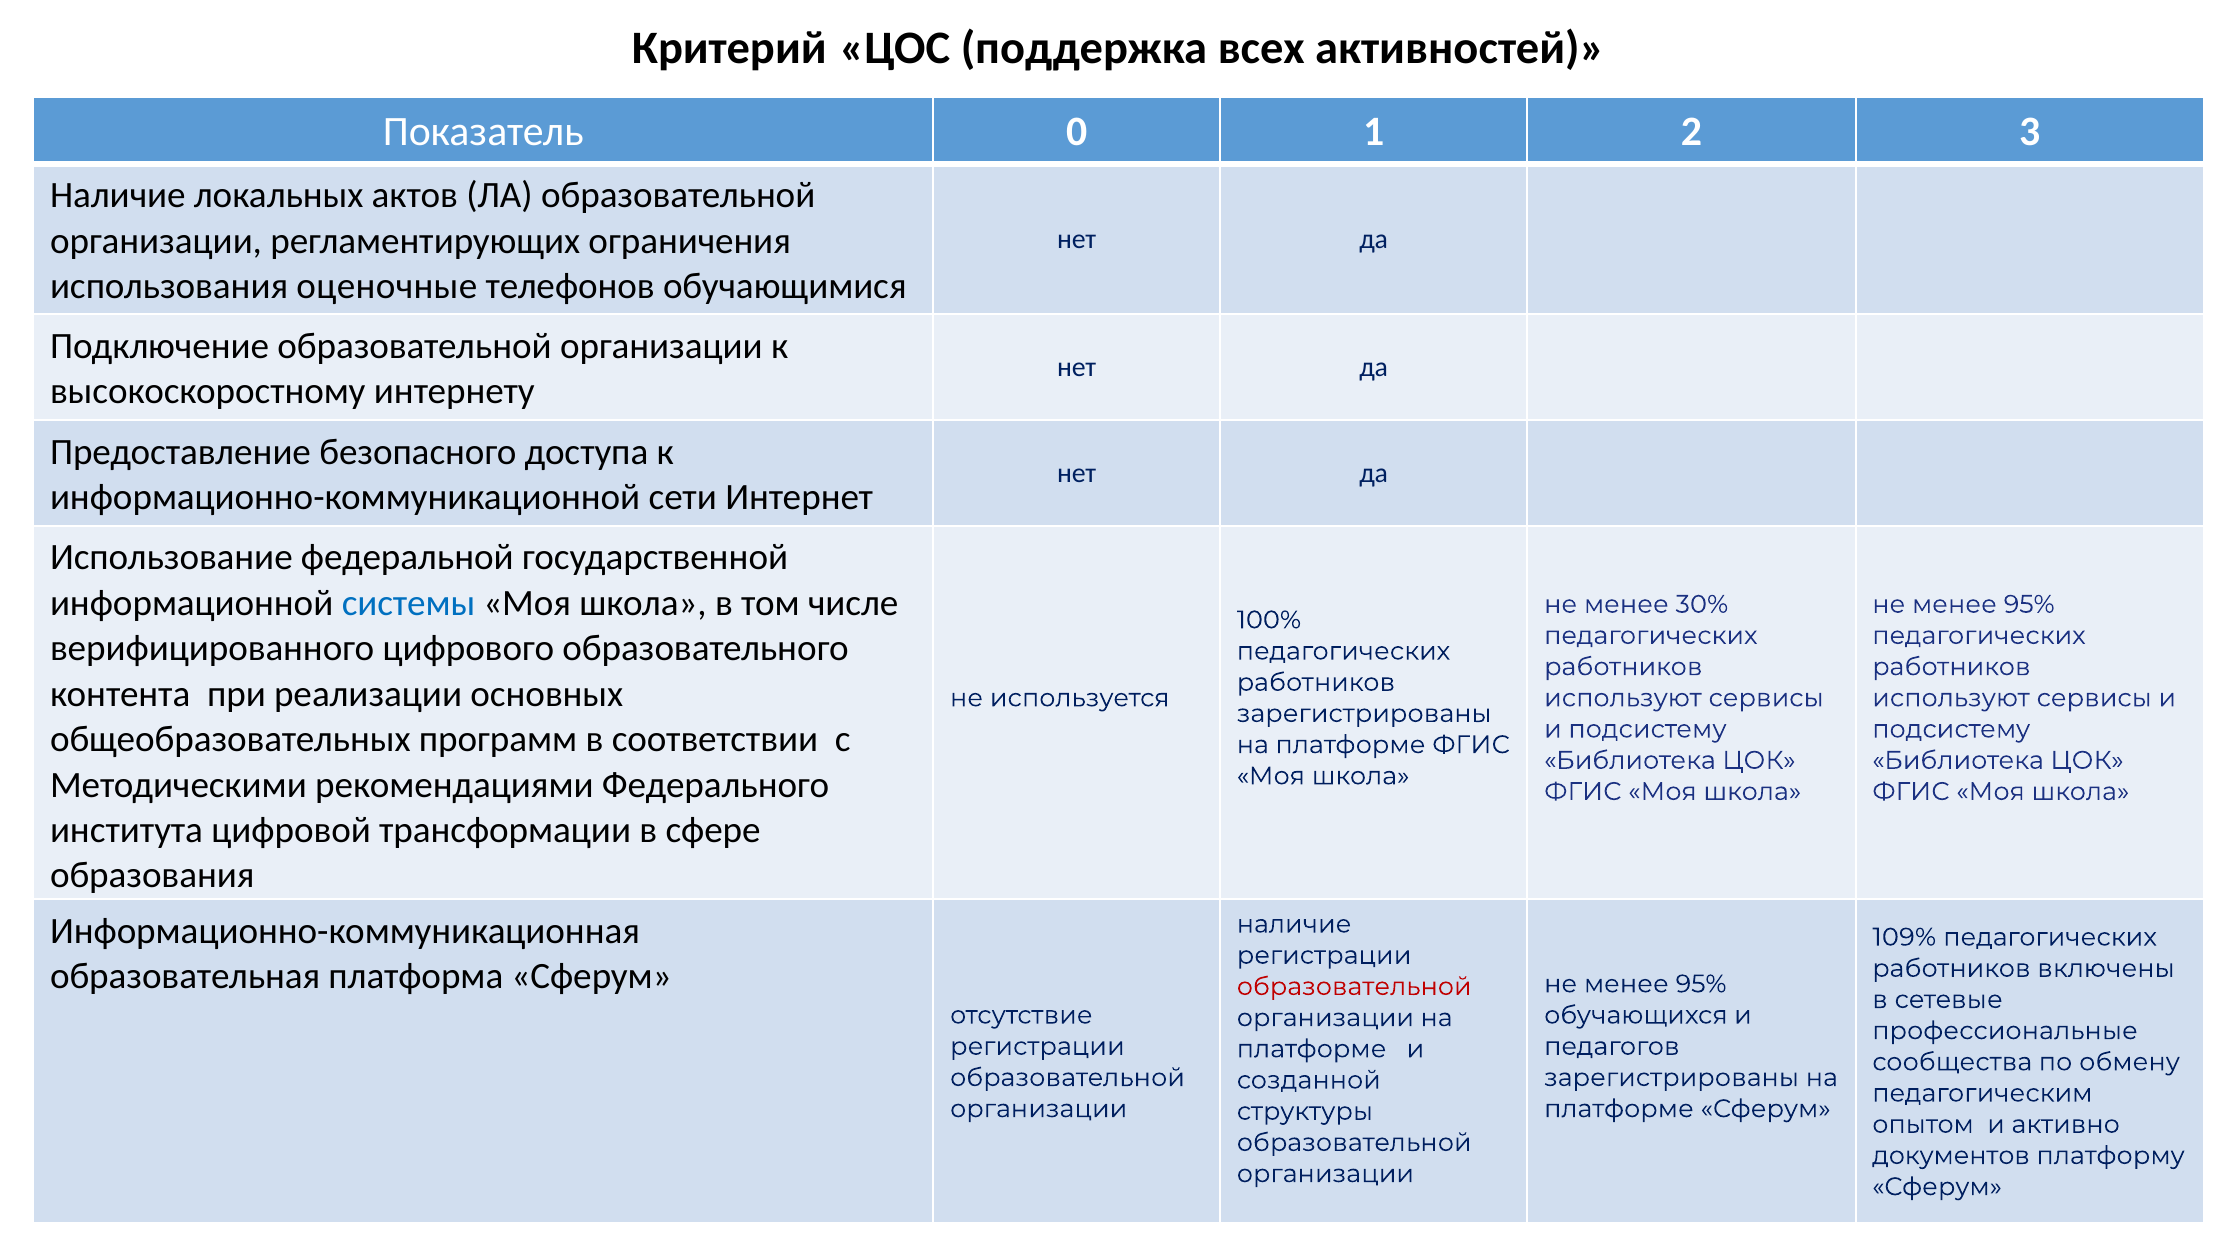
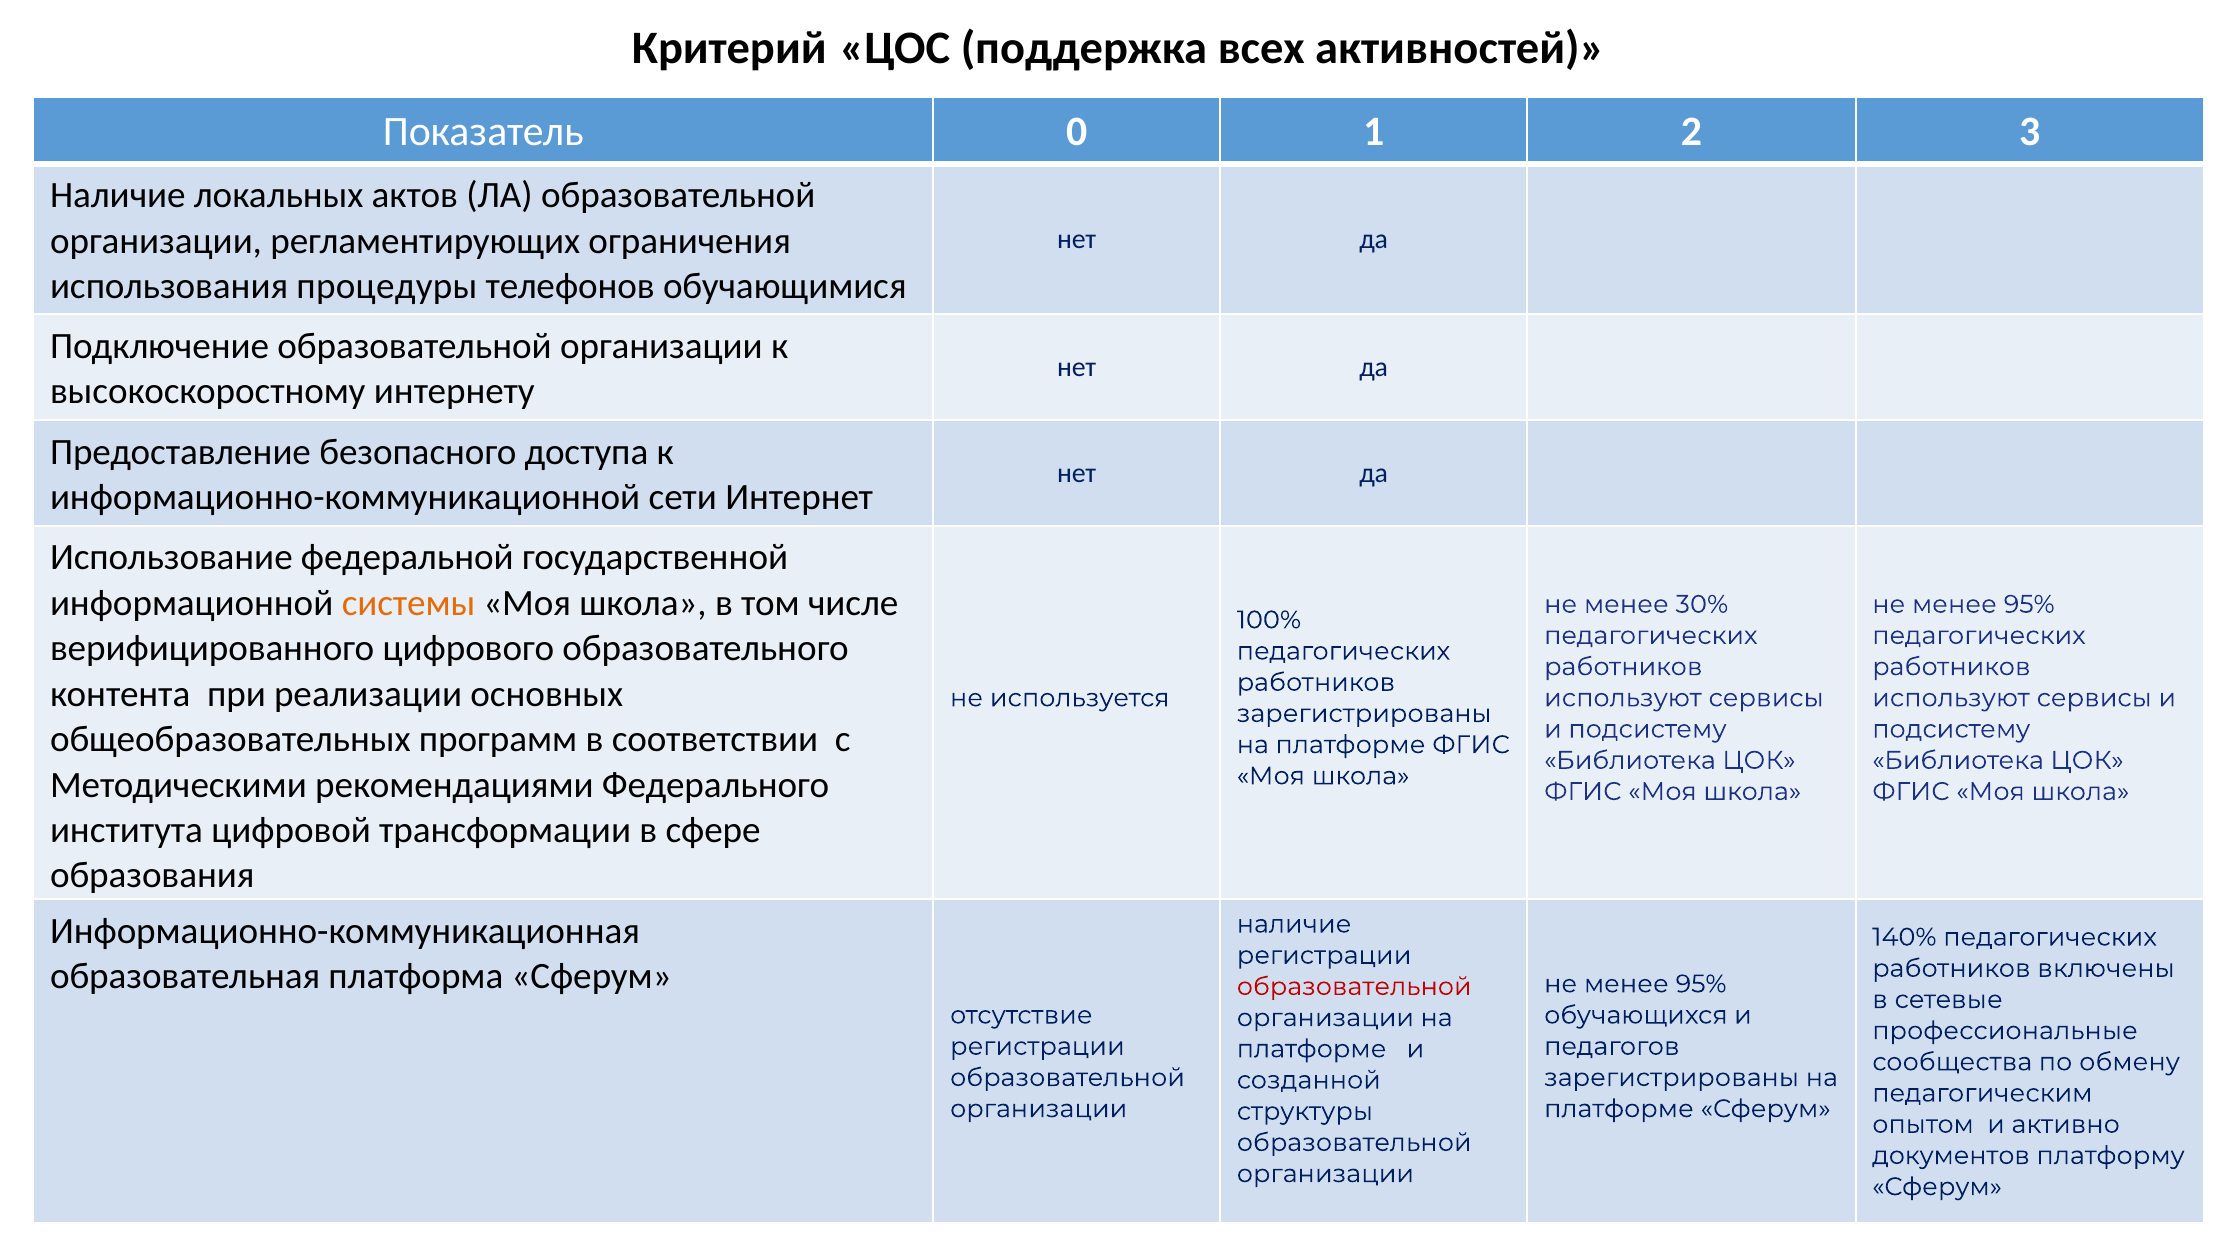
оценочные: оценочные -> процедуры (387, 286)
системы colour: blue -> orange (409, 603)
109%: 109% -> 140% (1904, 937)
